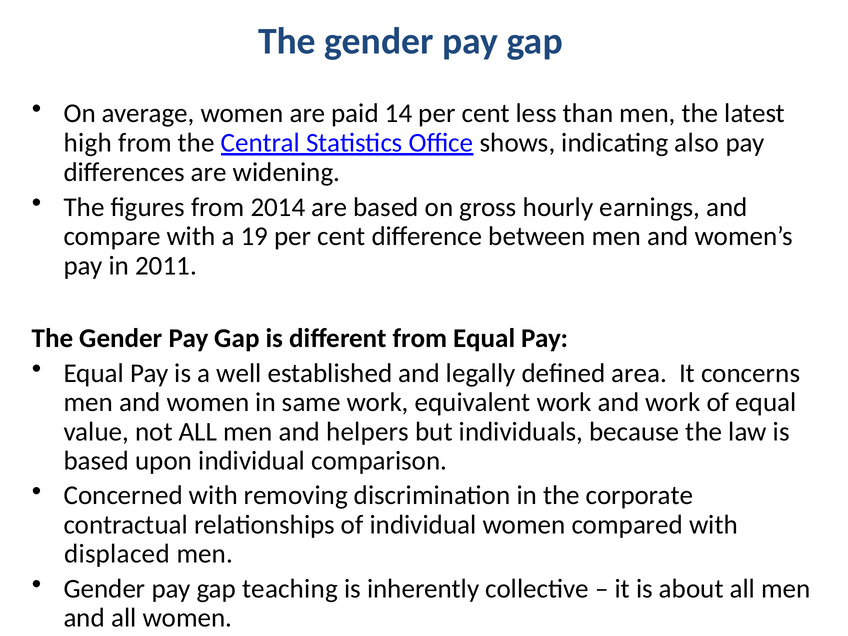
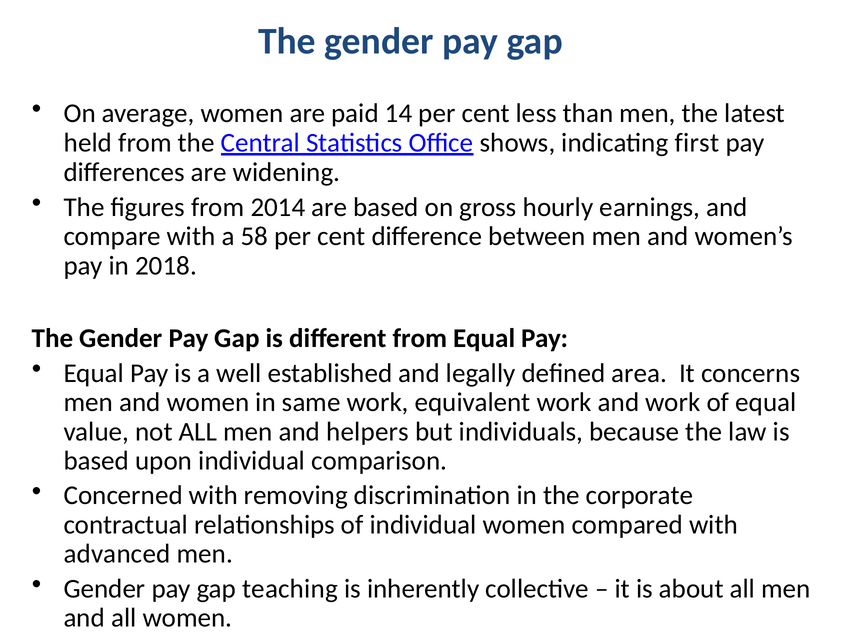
high: high -> held (88, 143)
also: also -> first (697, 143)
19: 19 -> 58 (254, 236)
2011: 2011 -> 2018 (166, 266)
displaced: displaced -> advanced (117, 554)
